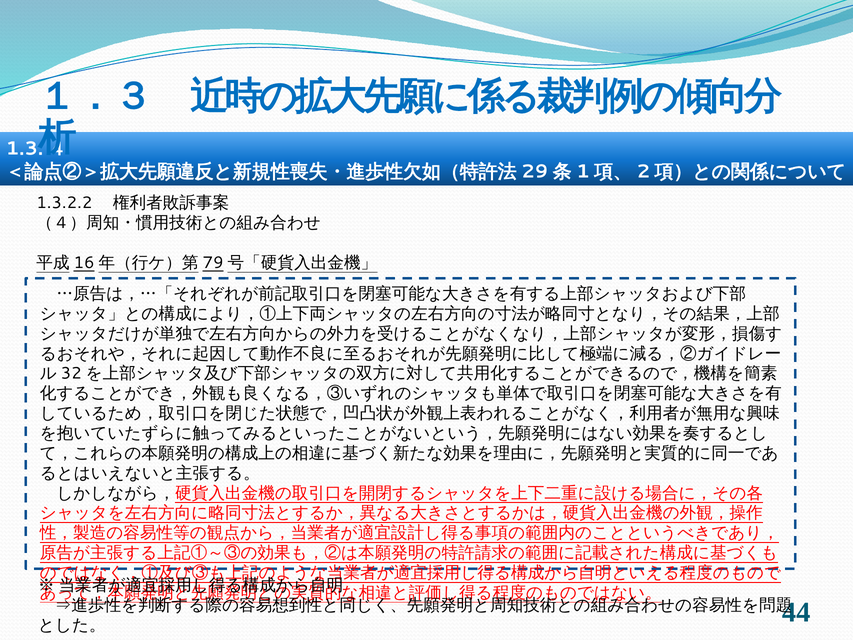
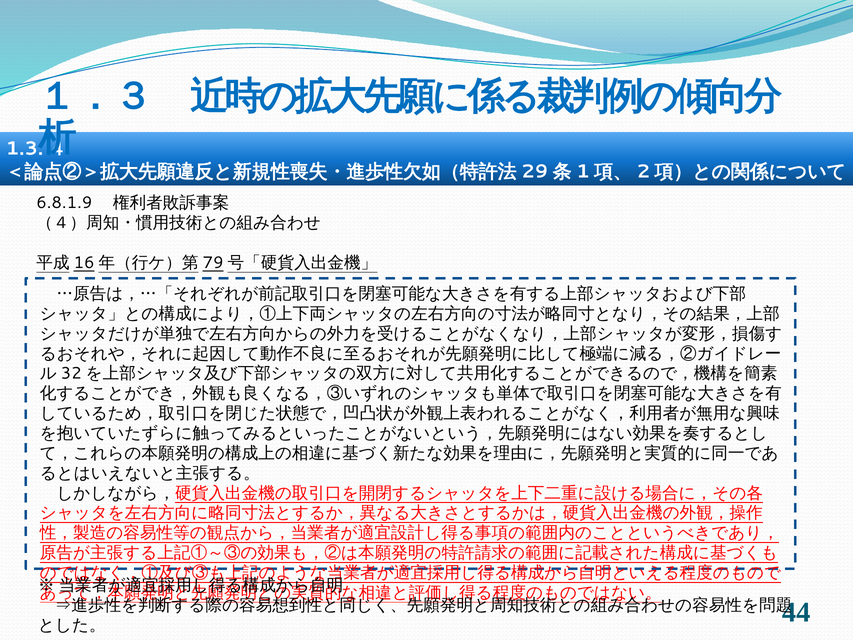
1.3.2.2: 1.3.2.2 -> 6.8.1.9 (64, 203)
